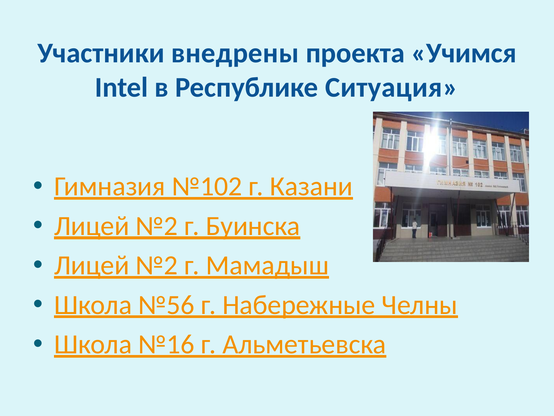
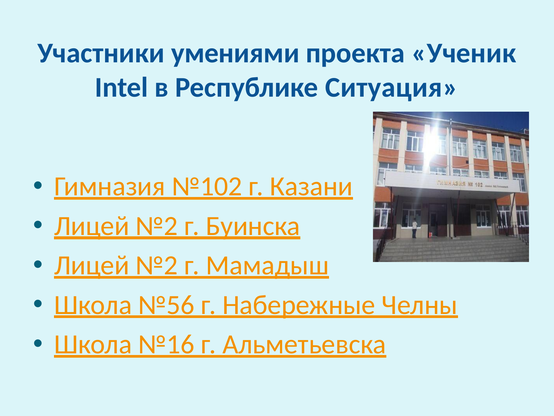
внедрены: внедрены -> умениями (235, 53)
Учимся: Учимся -> Ученик (464, 53)
